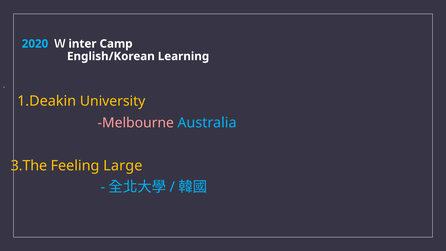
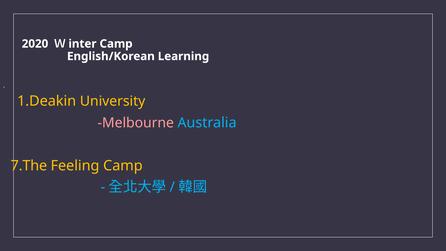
2020 colour: light blue -> white (35, 44)
3.The: 3.The -> 7.The (29, 166)
Feeling Large: Large -> Camp (123, 166)
